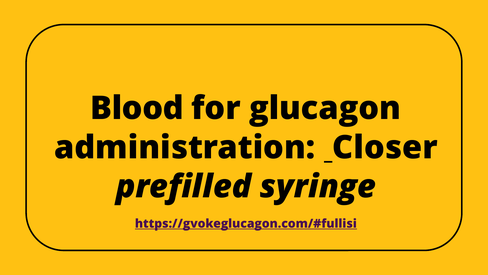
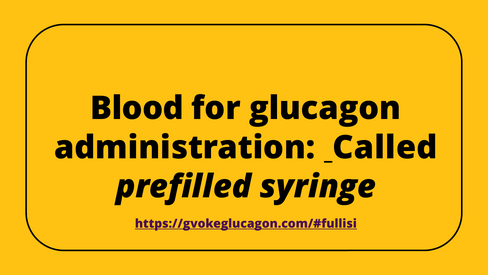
Closer: Closer -> Called (385, 147)
